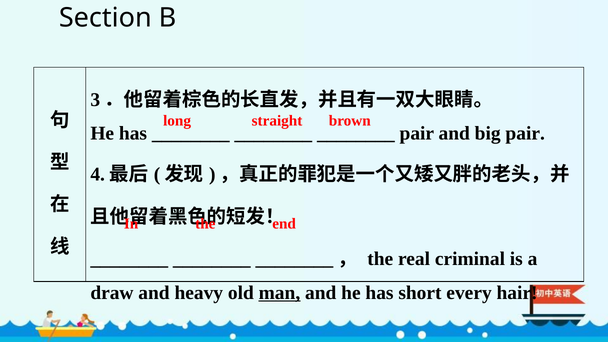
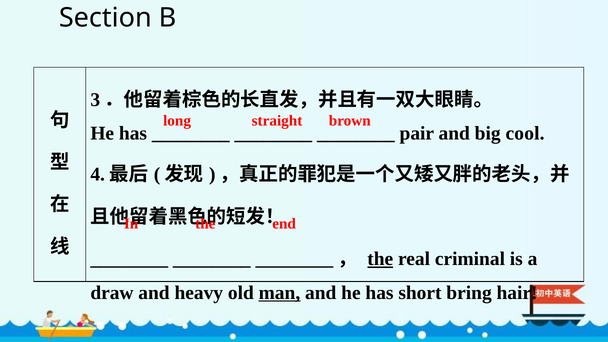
big pair: pair -> cool (525, 134)
the underline: none -> present (380, 259)
every: every -> bring (469, 293)
